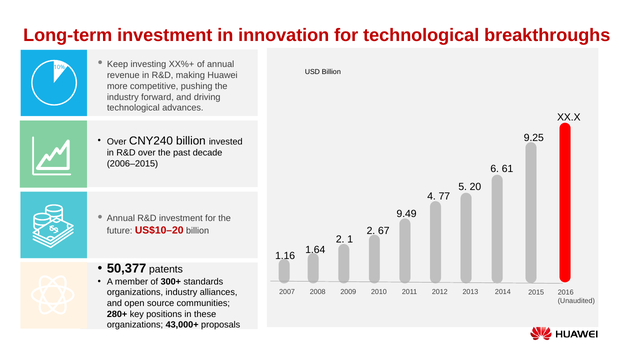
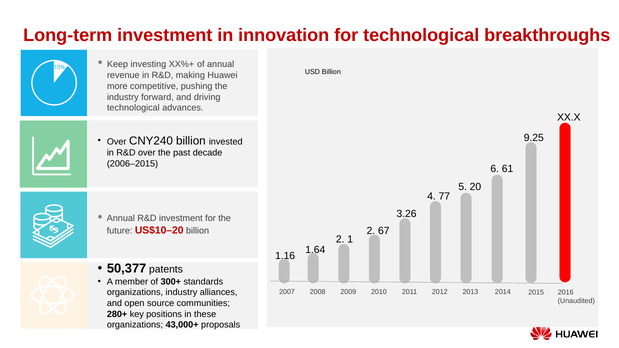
9.49: 9.49 -> 3.26 (407, 214)
